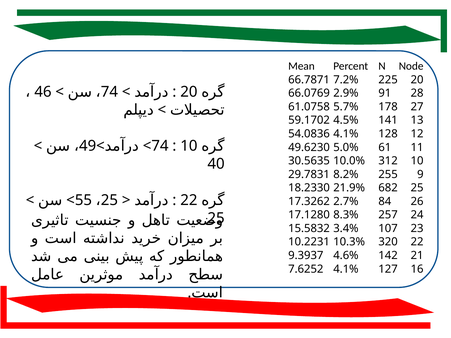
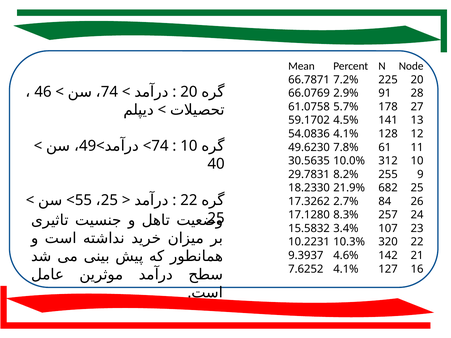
5.0%: 5.0% -> 7.8% (346, 147)
